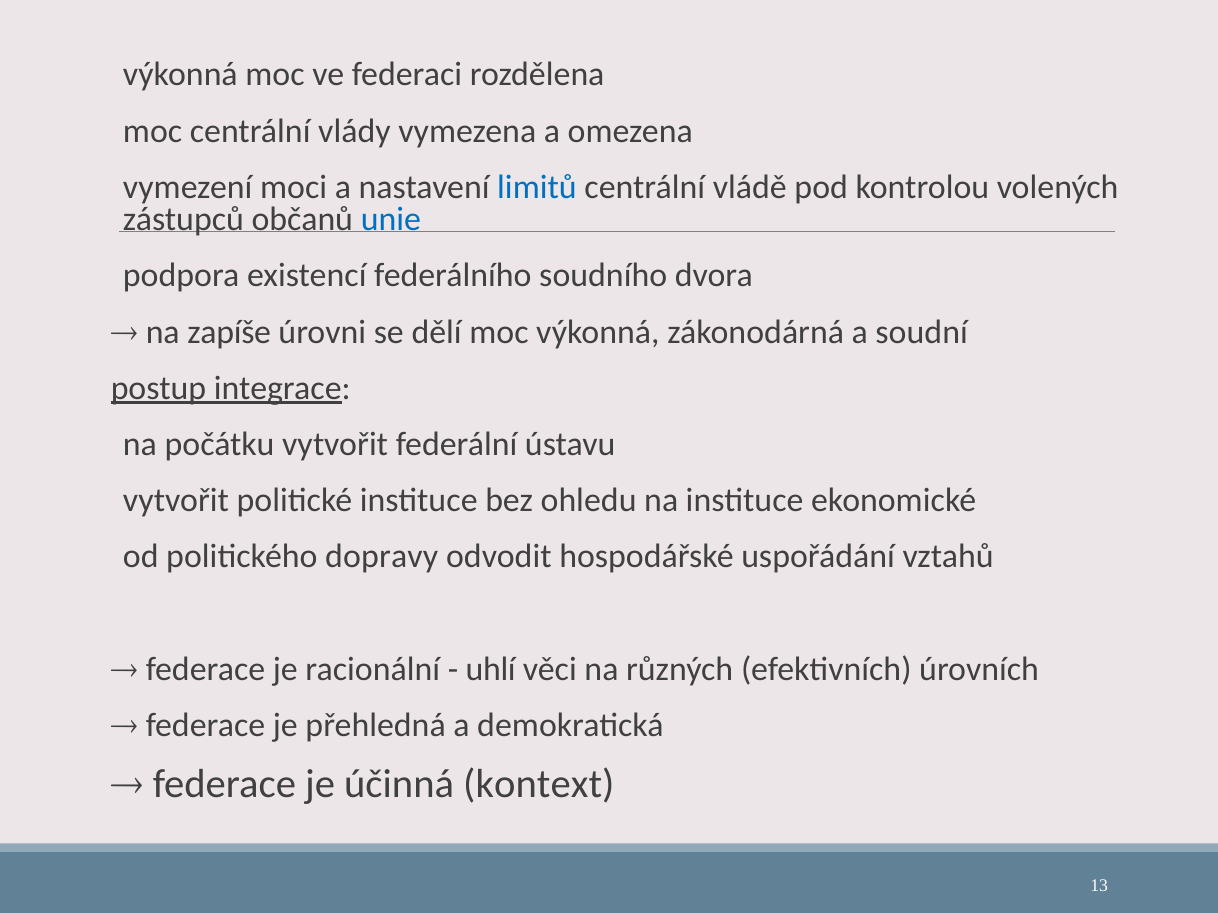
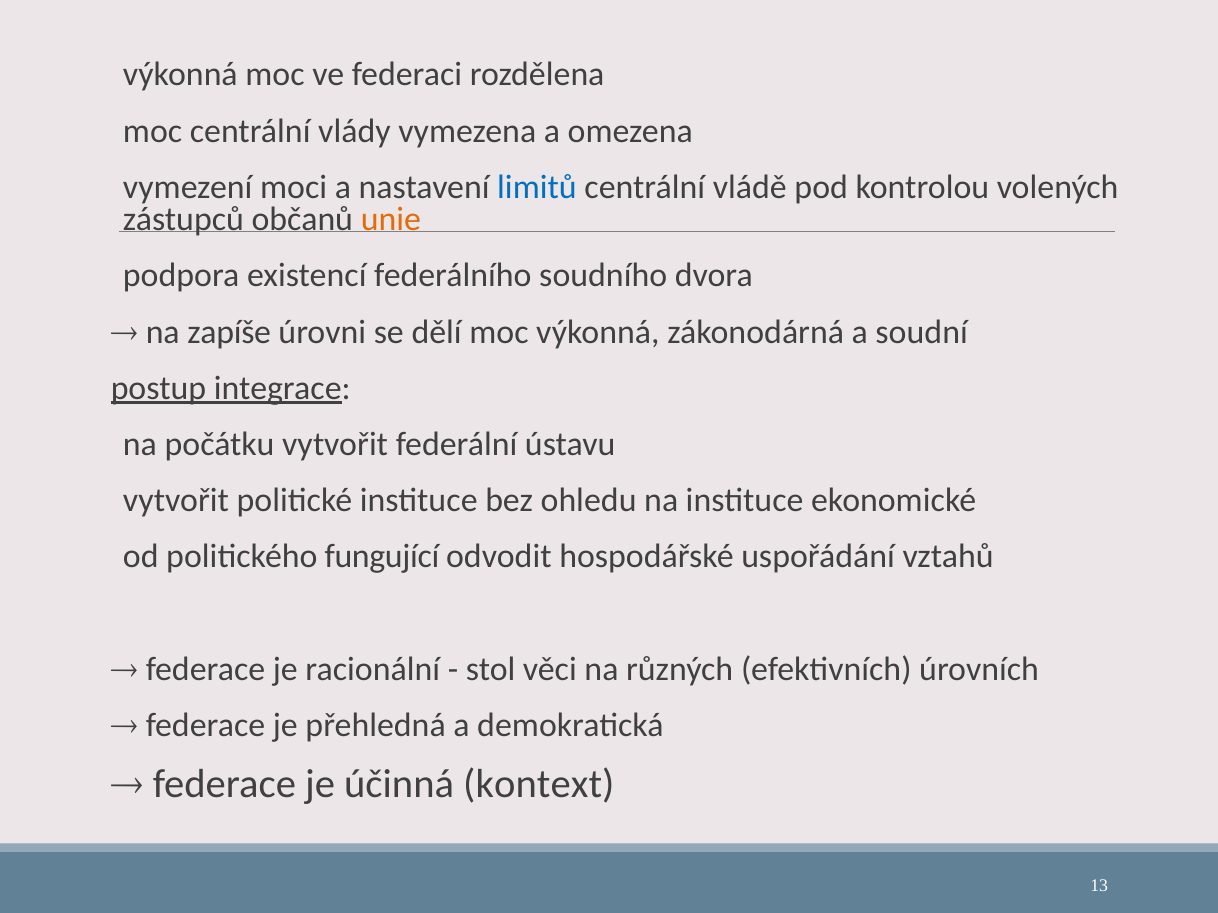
unie colour: blue -> orange (391, 220)
dopravy: dopravy -> fungující (382, 557)
uhlí: uhlí -> stol (491, 669)
